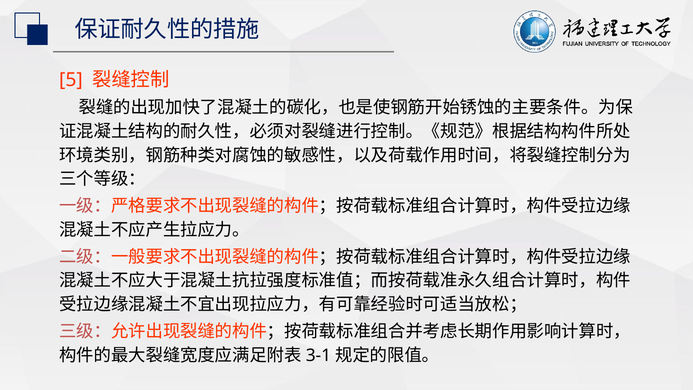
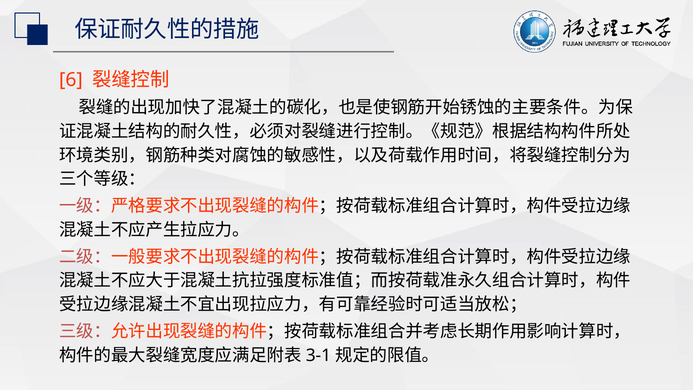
5: 5 -> 6 (71, 80)
